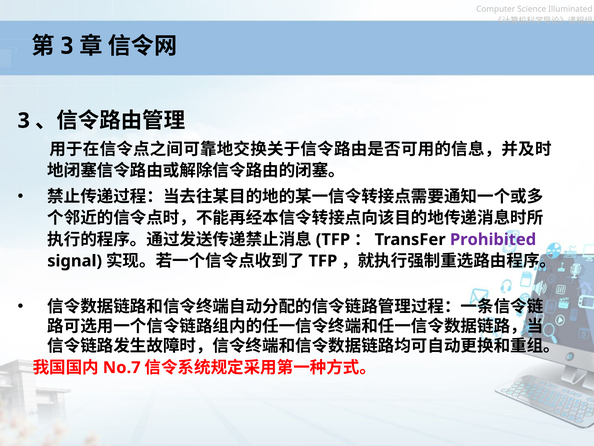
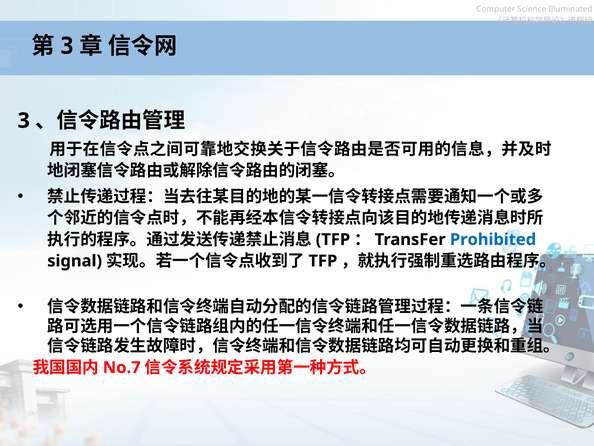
Prohibited colour: purple -> blue (493, 239)
